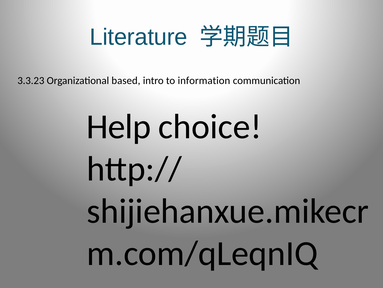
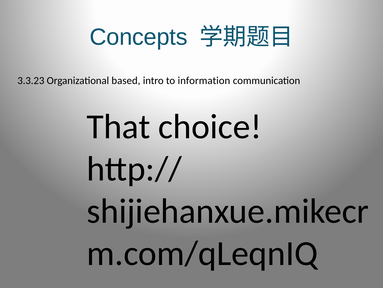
Literature: Literature -> Concepts (139, 37)
Help: Help -> That (119, 127)
